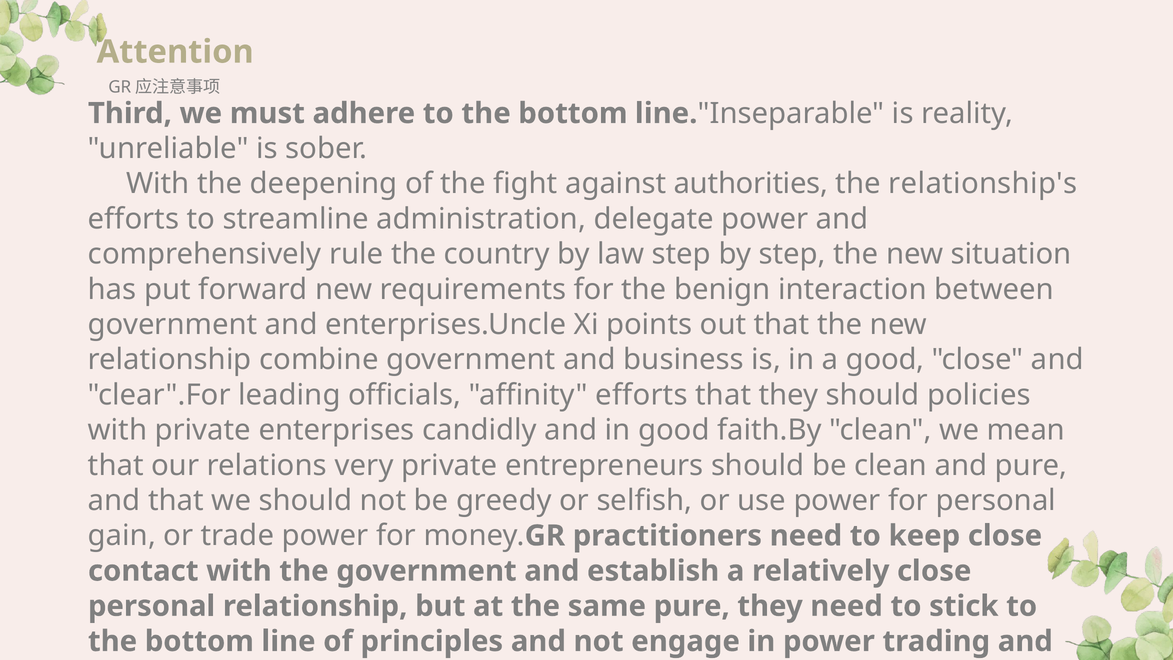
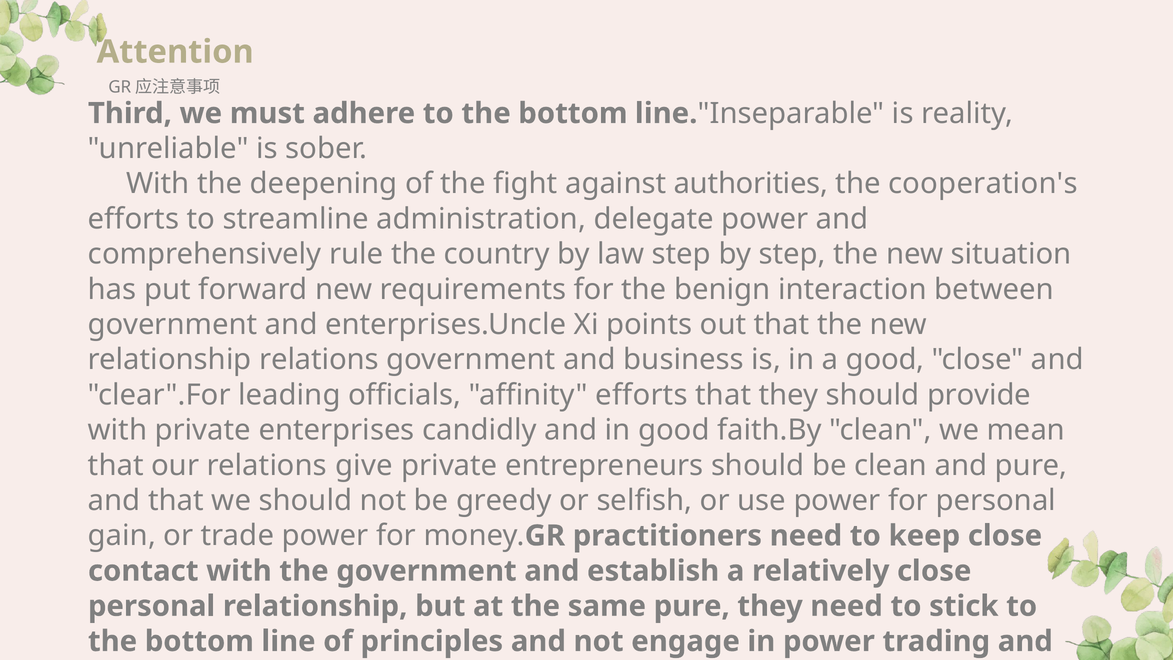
relationship's: relationship's -> cooperation's (983, 184)
relationship combine: combine -> relations (319, 360)
policies: policies -> provide (979, 395)
very: very -> give (364, 465)
